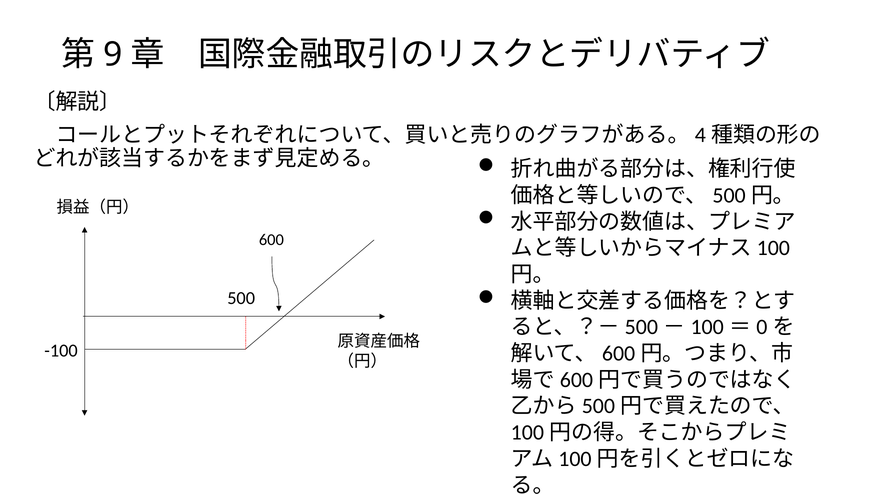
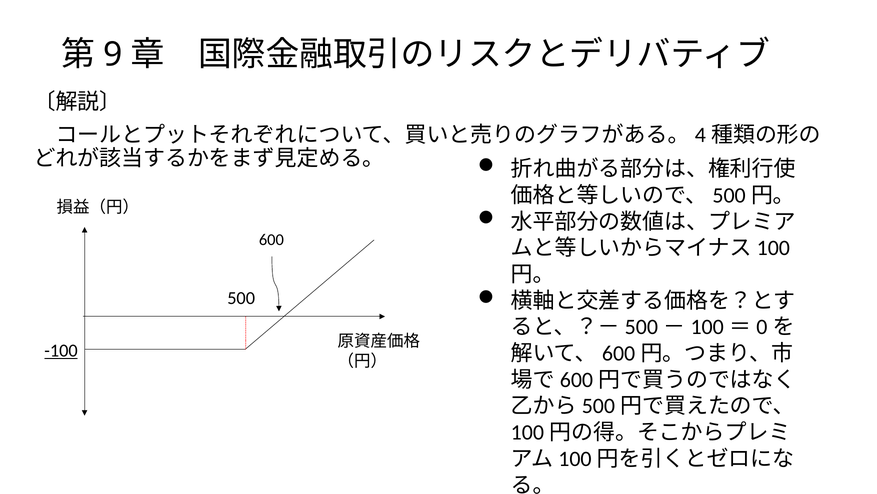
-100 underline: none -> present (61, 350)
